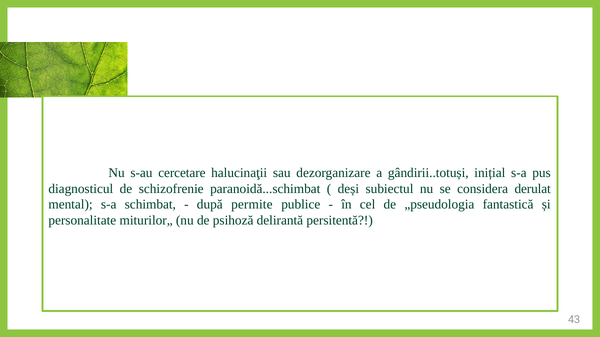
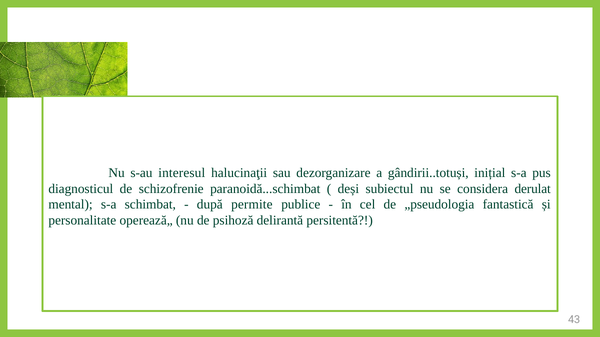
cercetare: cercetare -> interesul (182, 173)
miturilor„: miturilor„ -> operează„ (146, 221)
